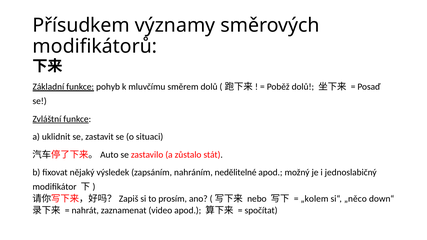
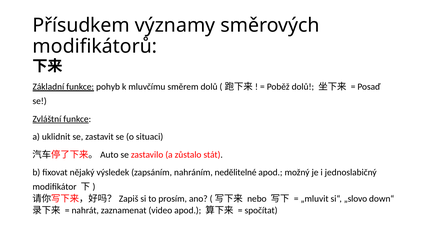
„kolem: „kolem -> „mluvit (315, 199)
„něco: „něco -> „slovo (356, 199)
